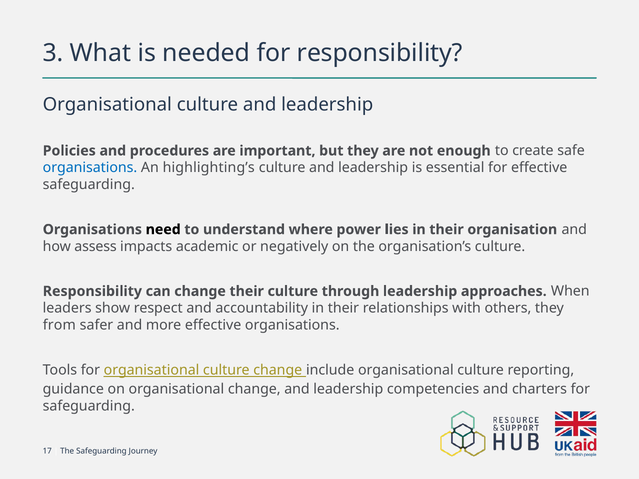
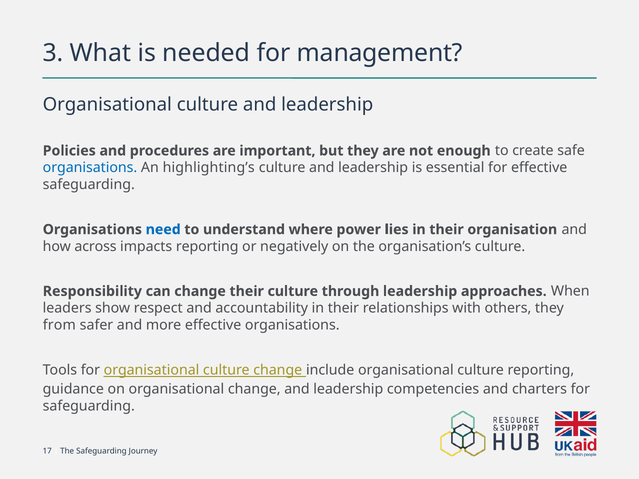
for responsibility: responsibility -> management (380, 53)
need colour: black -> blue (163, 230)
assess: assess -> across (96, 247)
impacts academic: academic -> reporting (207, 247)
